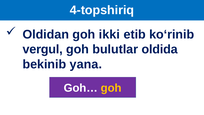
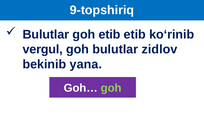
4-topshiriq: 4-topshiriq -> 9-topshiriq (102, 10)
Oldidan: Oldidan -> Bulutlar (46, 34)
goh ikki: ikki -> etib (109, 34)
oldida: oldida -> zidlov (159, 49)
goh colour: yellow -> light green (111, 88)
